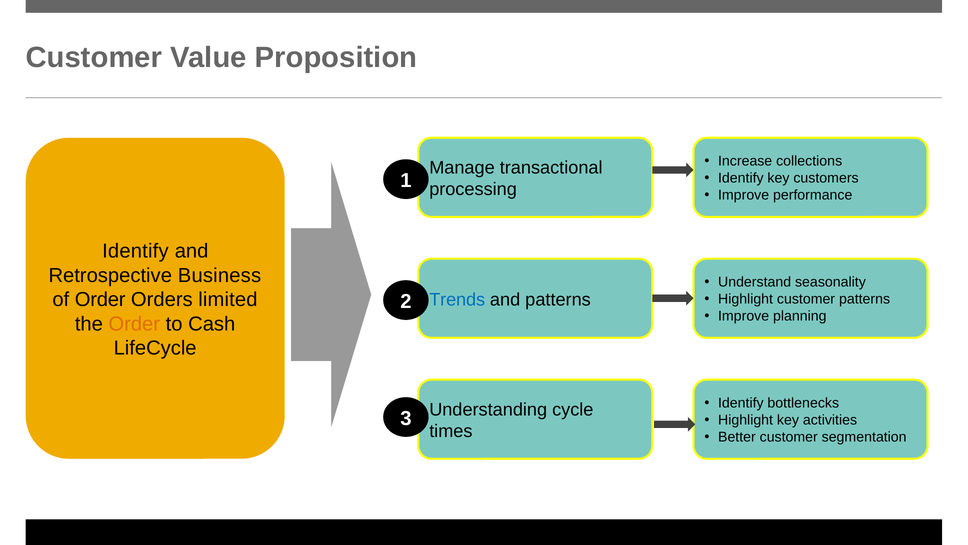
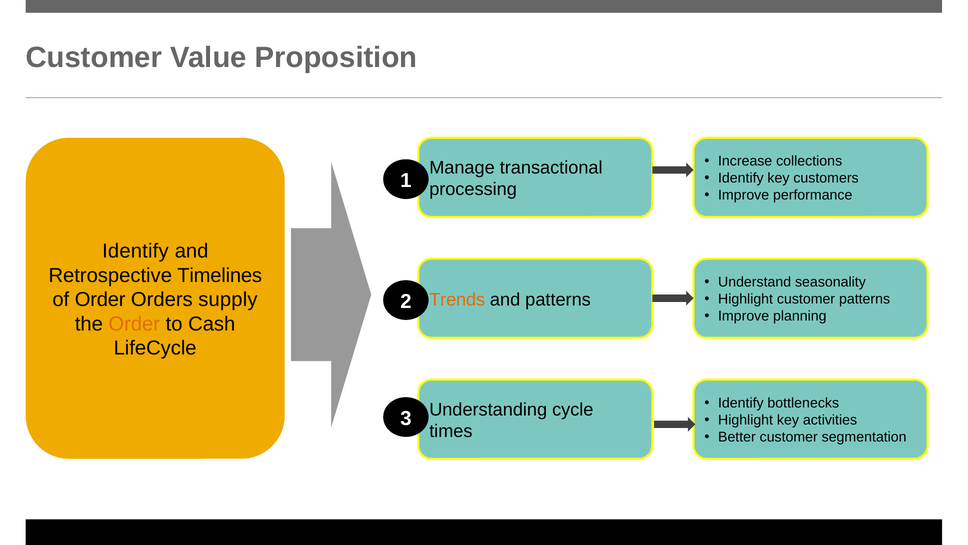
Business: Business -> Timelines (220, 275)
limited: limited -> supply (228, 299)
Trends colour: blue -> orange (457, 299)
